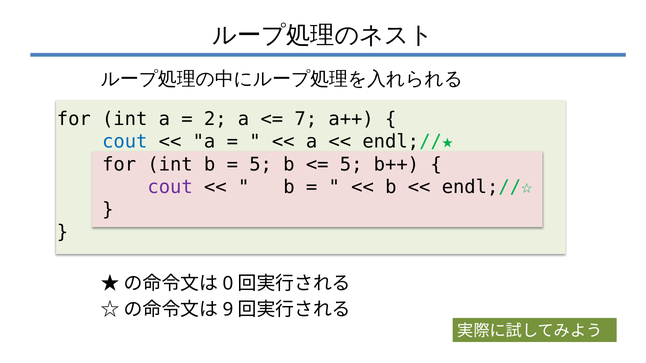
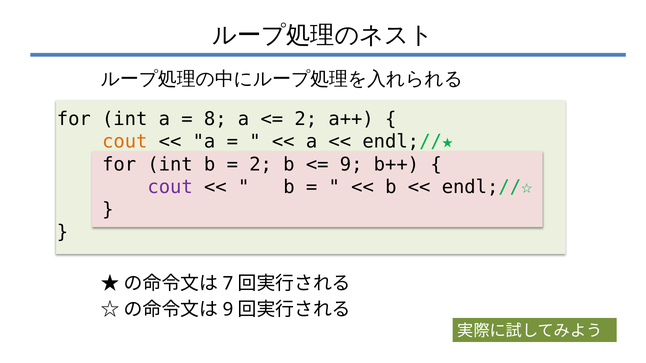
2: 2 -> 8 (215, 119)
7: 7 -> 2 (306, 119)
cout colour: blue -> orange (125, 142)
5: 5 -> 2 (261, 165)
5: 5 -> 9 (351, 165)
0: 0 -> 7 (228, 284)
